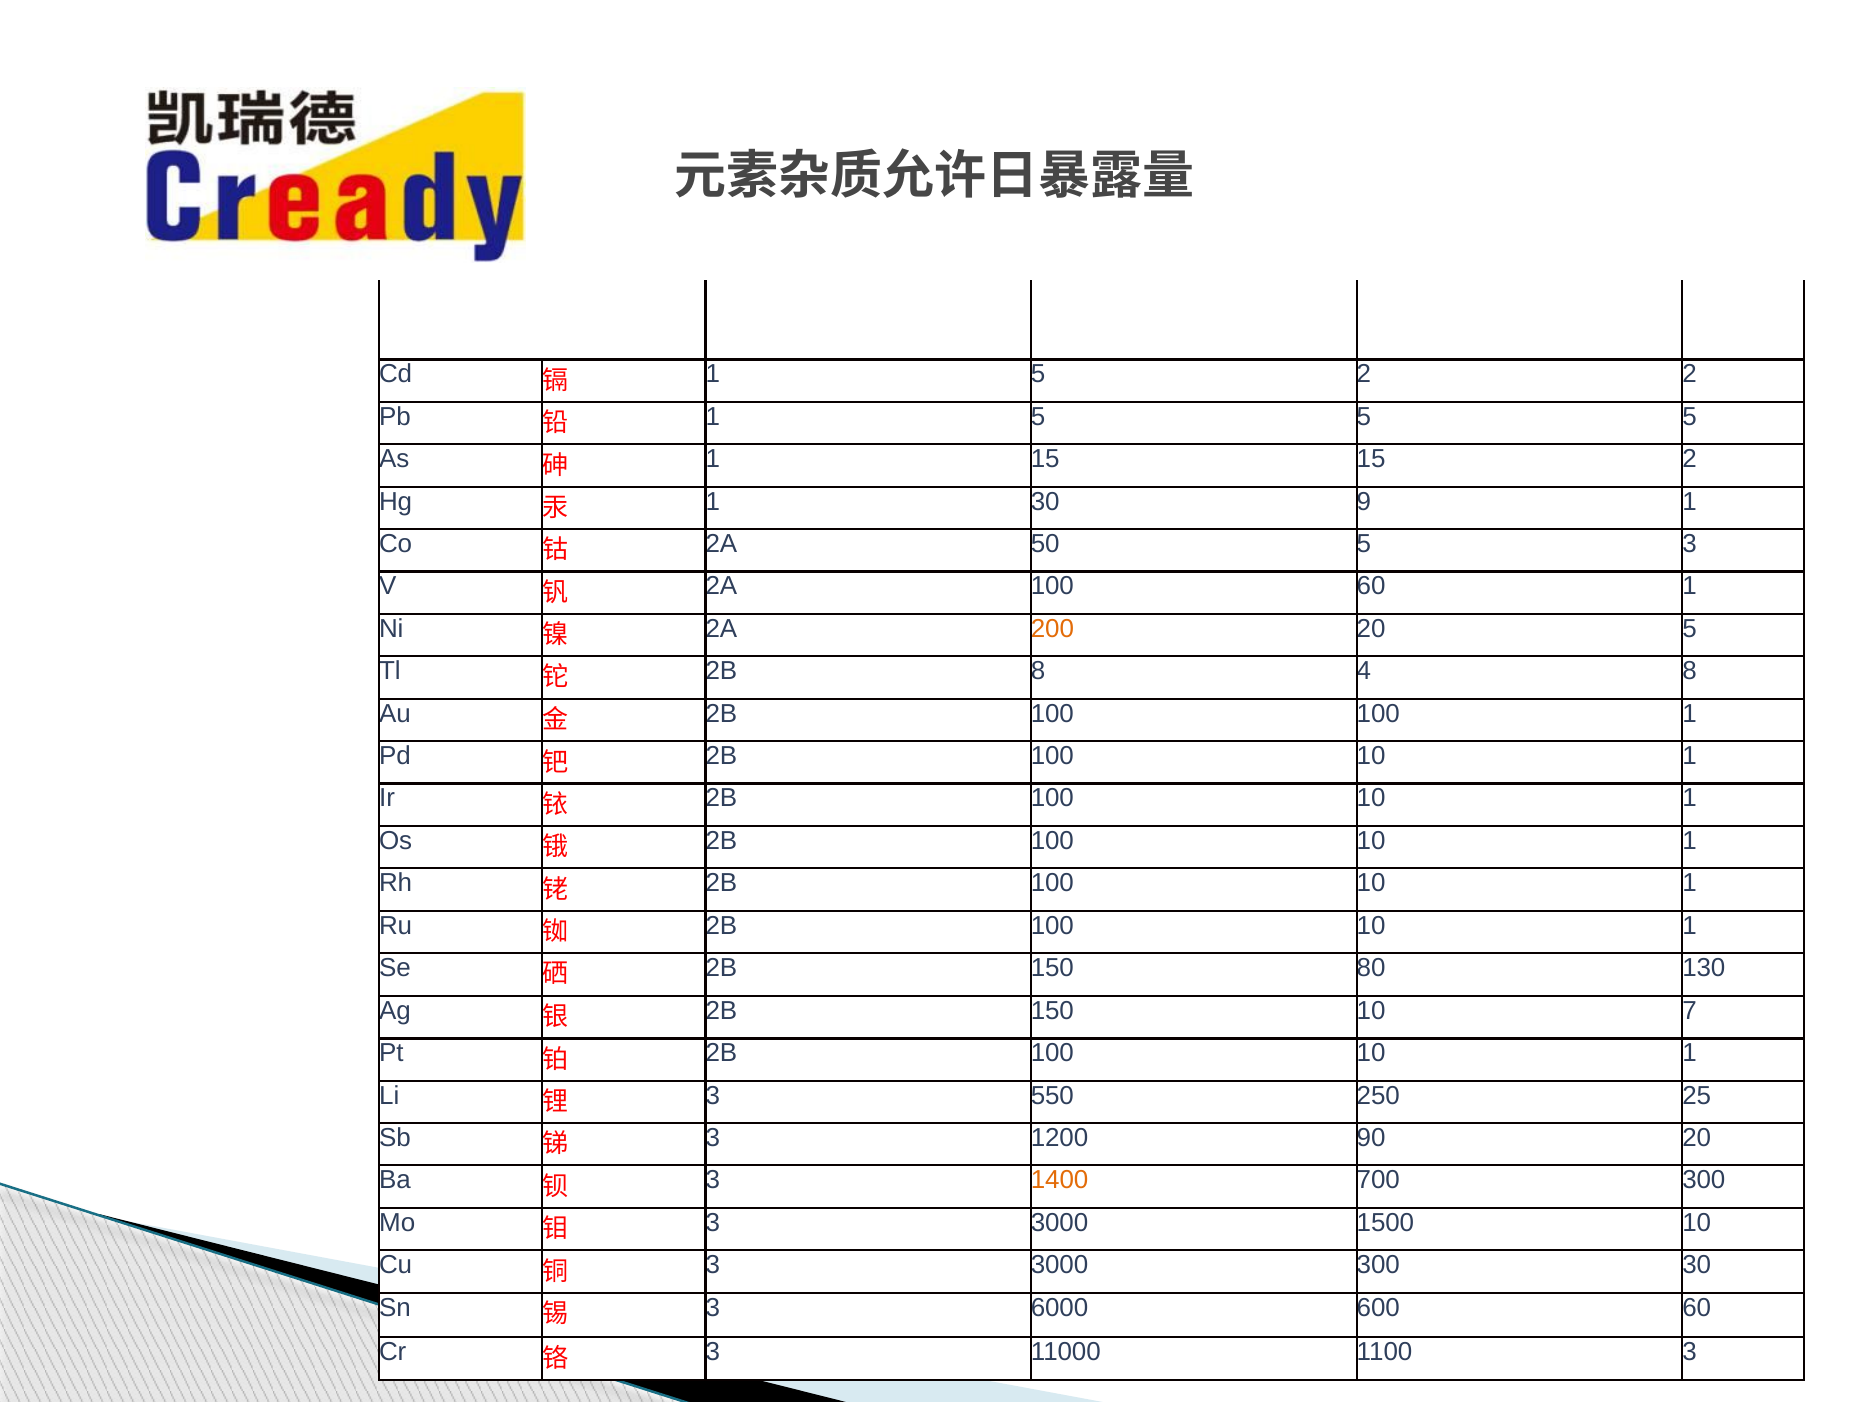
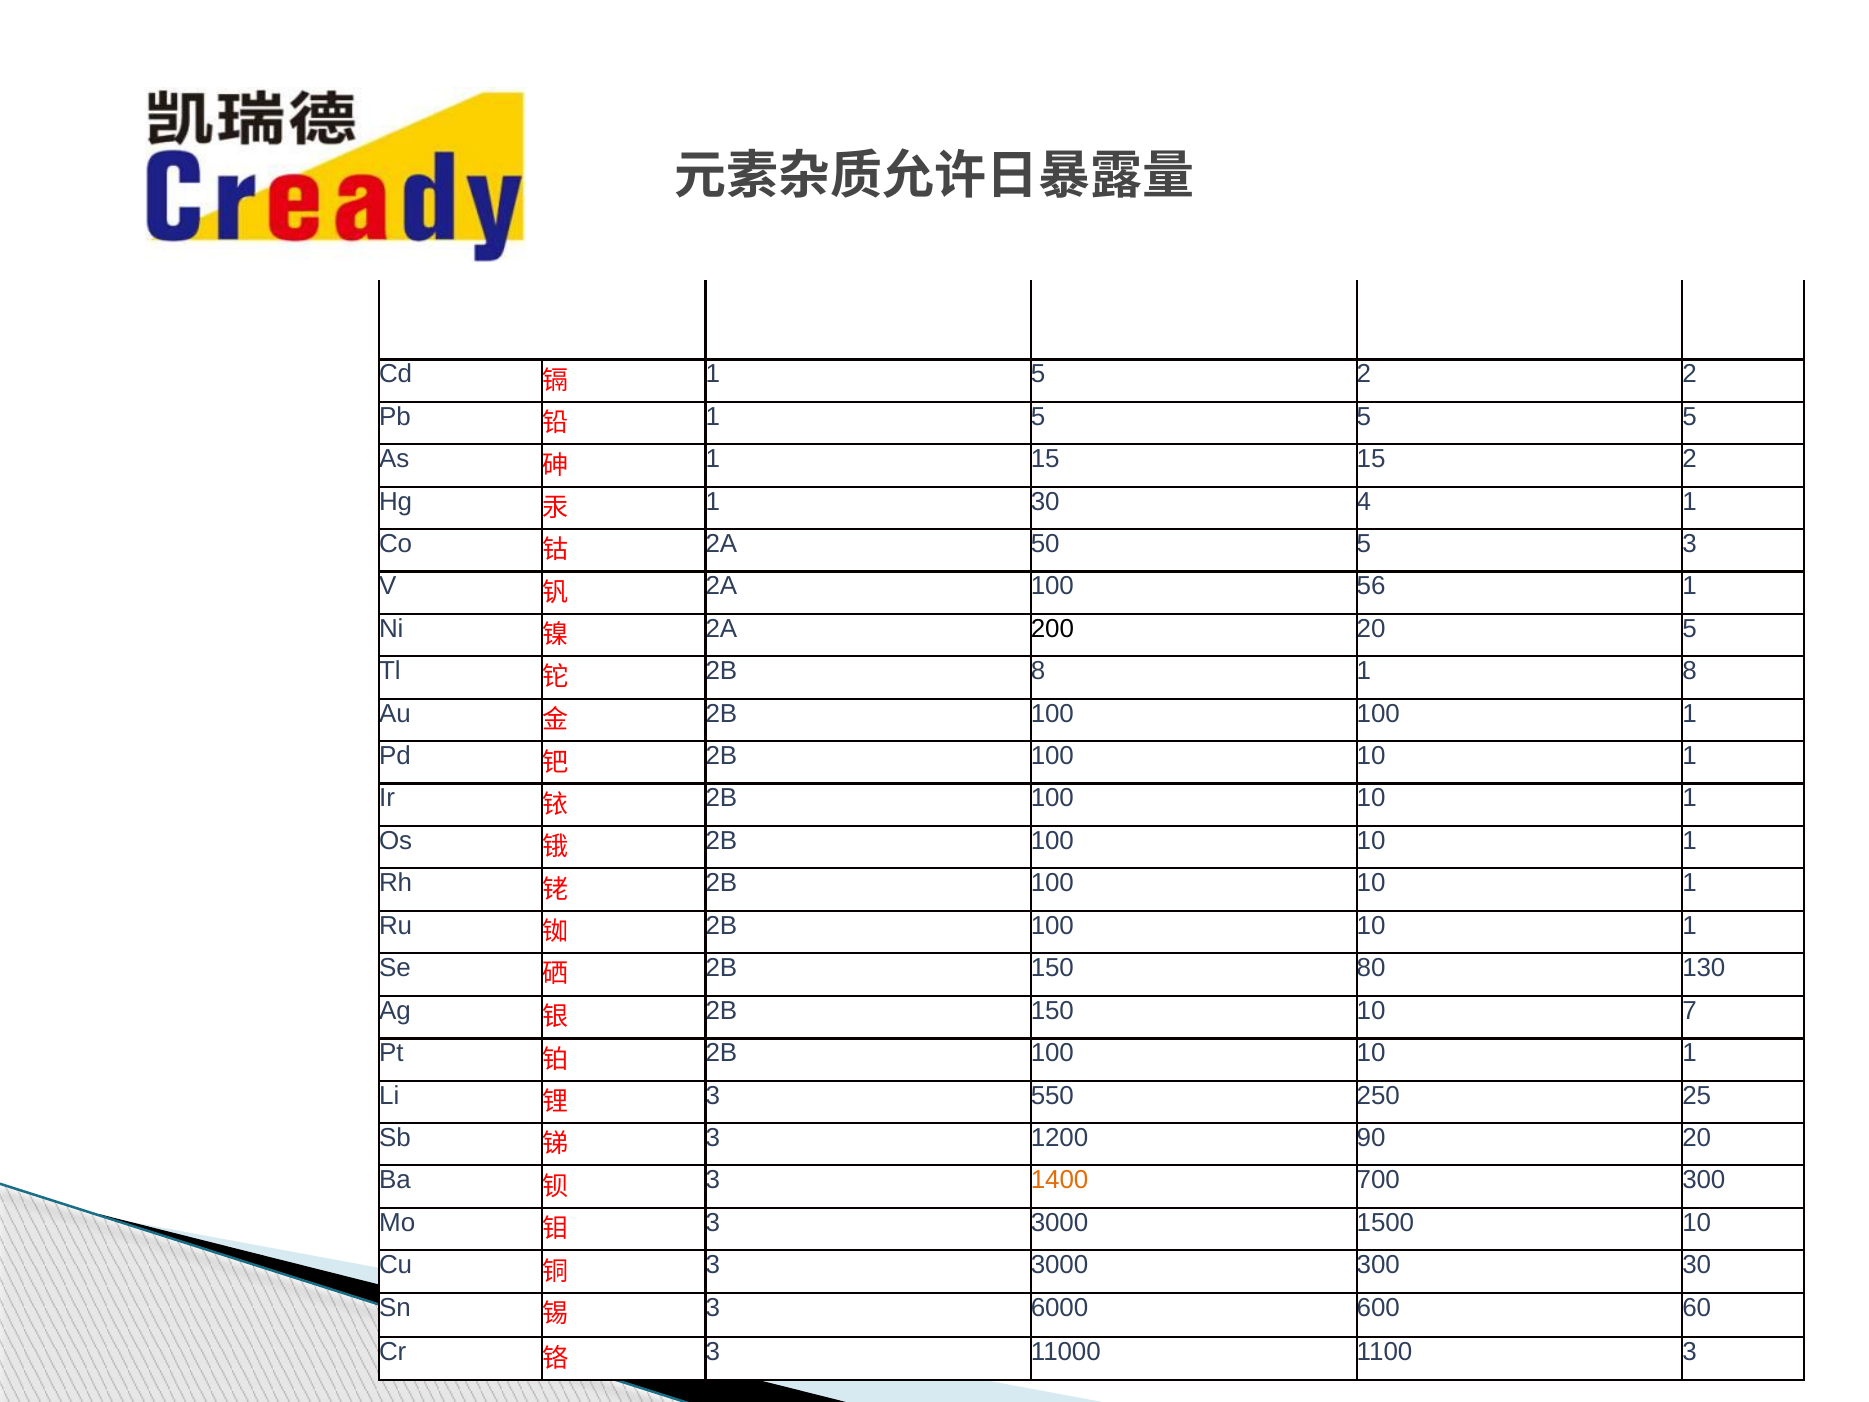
9: 9 -> 4 (1364, 501)
100 60: 60 -> 56 (1371, 586)
200 colour: orange -> black (1052, 629)
8 4: 4 -> 1 (1364, 671)
